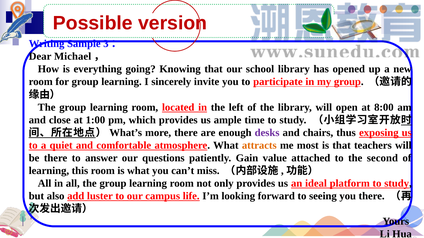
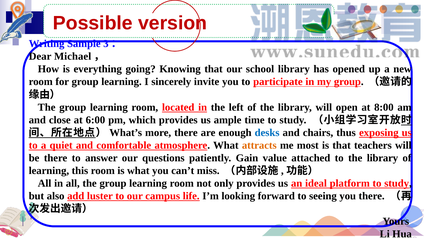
1:00: 1:00 -> 6:00 (95, 120)
desks colour: purple -> blue (267, 133)
to the second: second -> library (382, 158)
